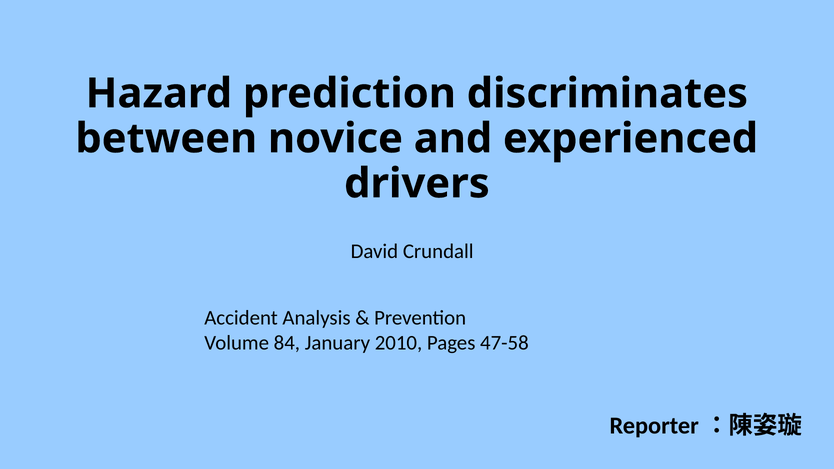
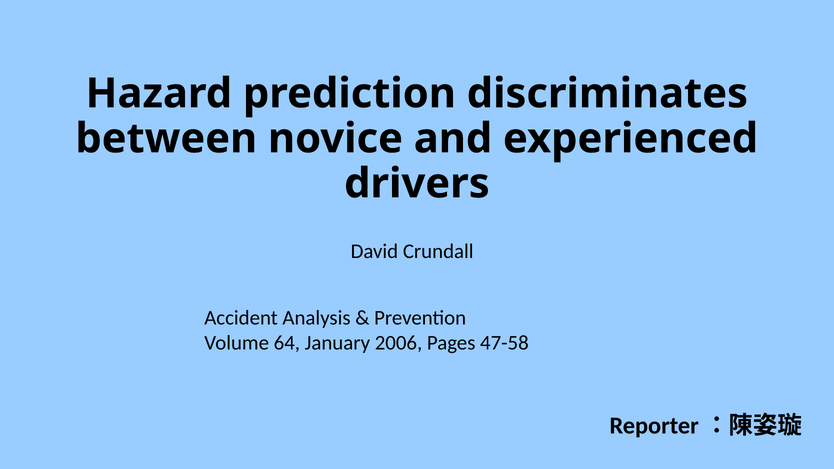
84: 84 -> 64 (287, 343)
2010: 2010 -> 2006 (399, 343)
